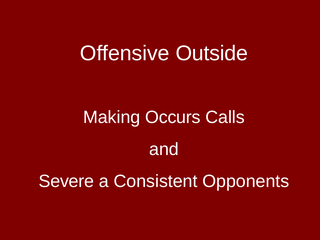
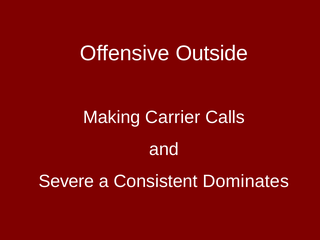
Occurs: Occurs -> Carrier (173, 117)
Opponents: Opponents -> Dominates (246, 181)
